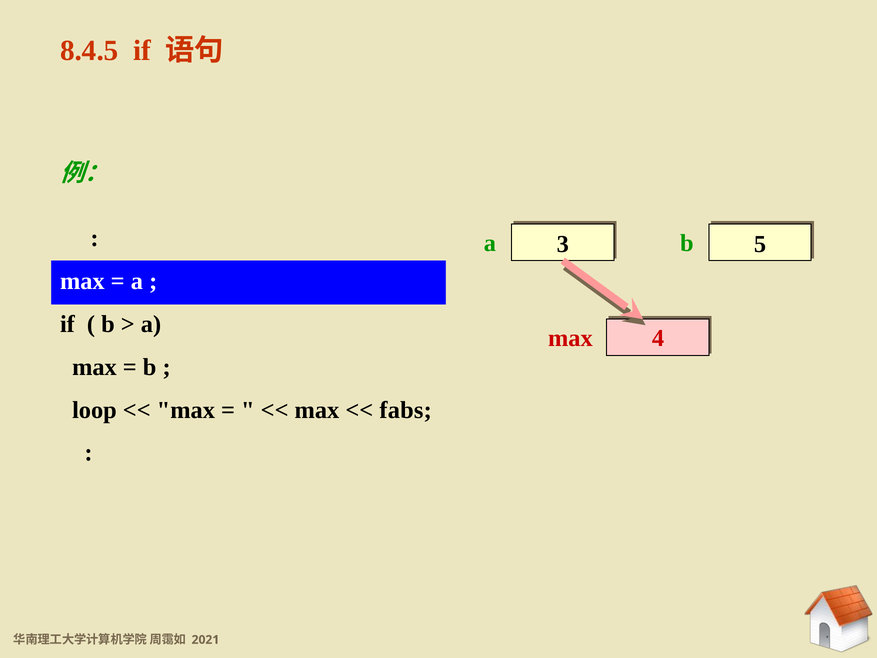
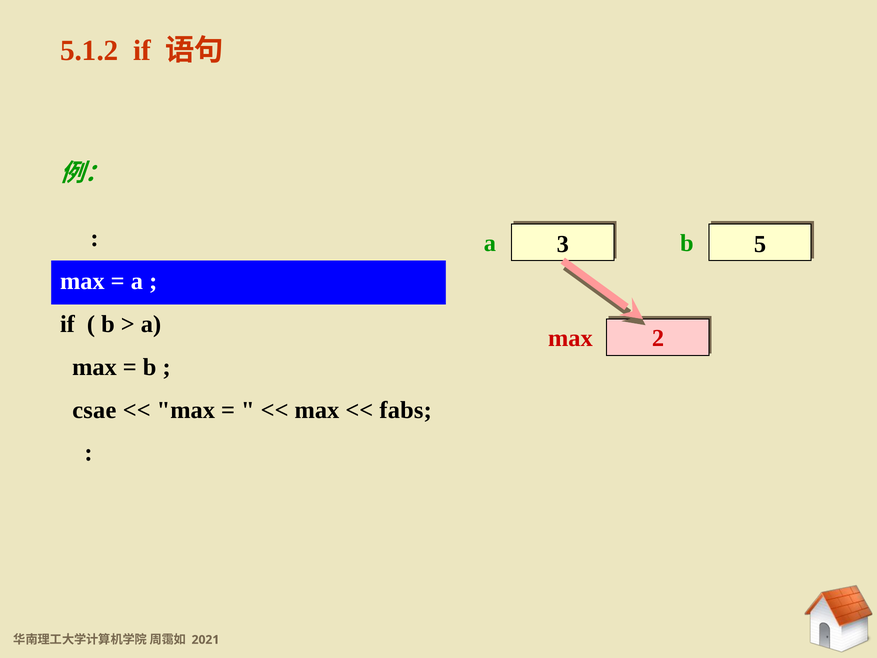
8.4.5: 8.4.5 -> 5.1.2 (89, 51)
4: 4 -> 2 (658, 338)
loop: loop -> csae (94, 410)
